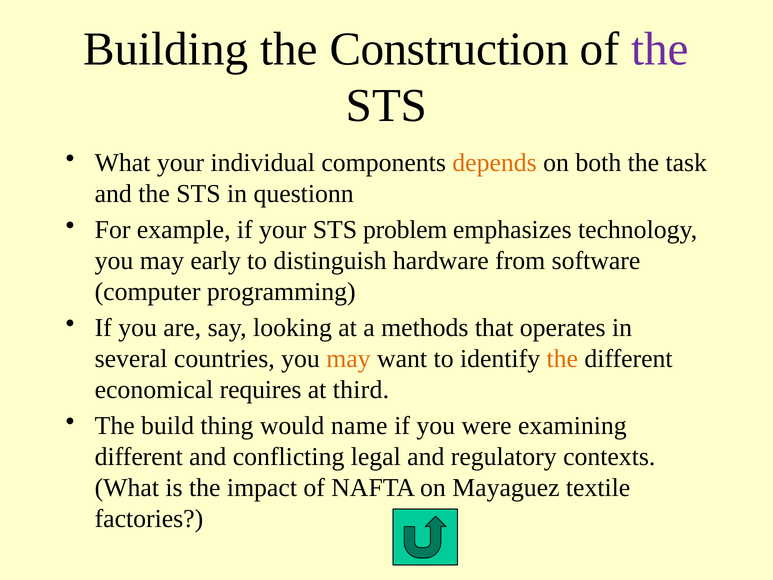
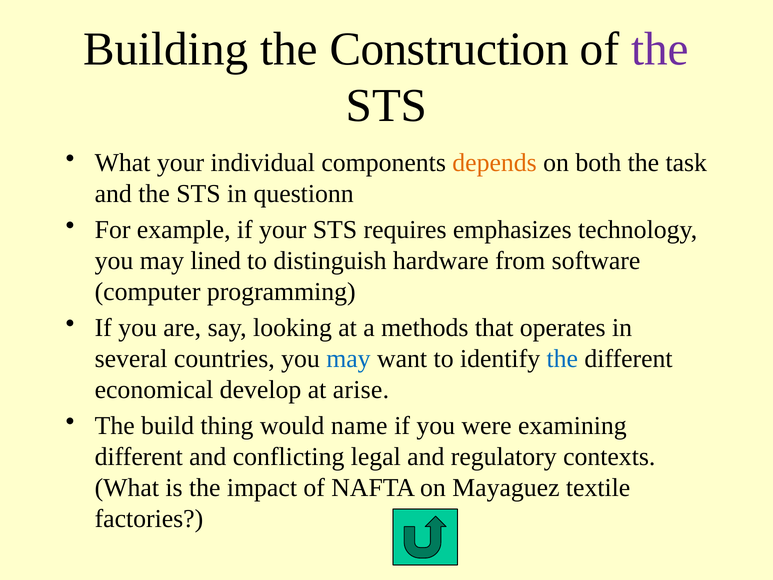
problem: problem -> requires (405, 230)
early: early -> lined (216, 261)
may colour: orange -> blue (348, 359)
the colour: orange -> blue (562, 359)
requires: requires -> develop (261, 390)
third: third -> arise (361, 390)
